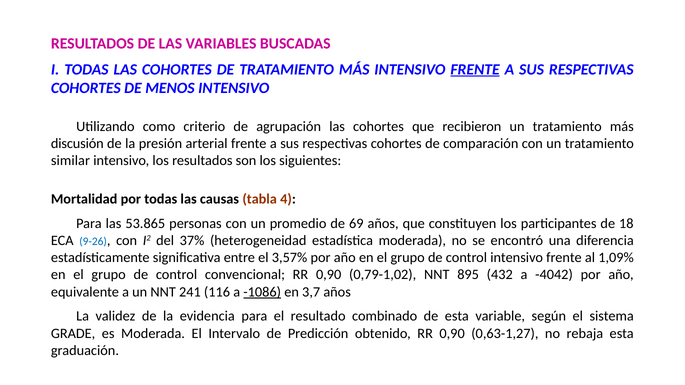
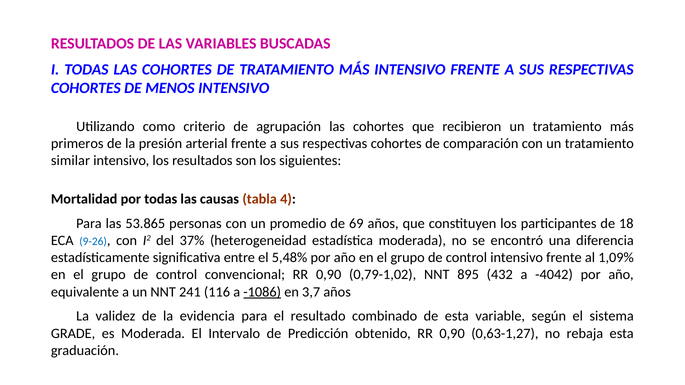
FRENTE underline: present -> none (475, 69)
discusión: discusión -> primeros (77, 144)
3,57%: 3,57% -> 5,48% (290, 258)
